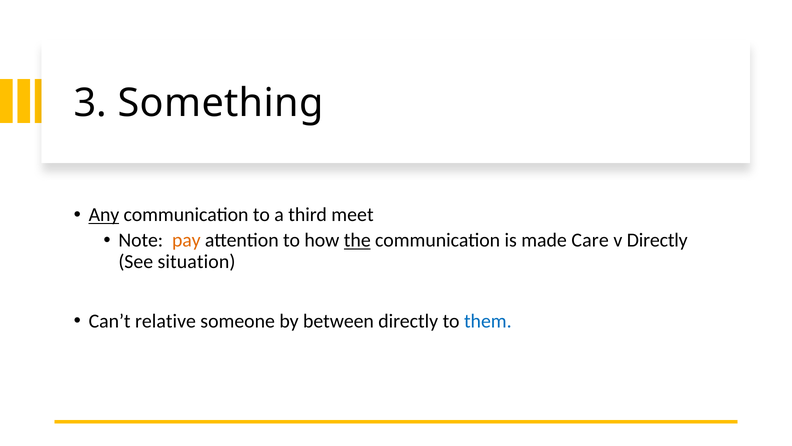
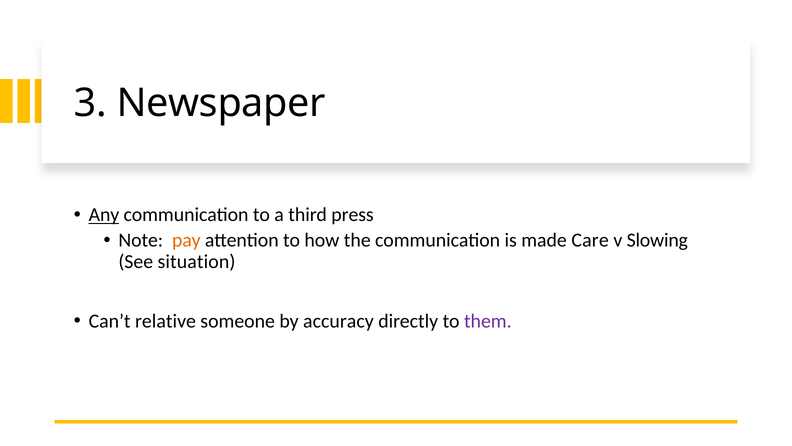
Something: Something -> Newspaper (221, 103)
meet: meet -> press (353, 215)
the underline: present -> none (357, 240)
v Directly: Directly -> Slowing (657, 240)
between: between -> accuracy (338, 321)
them colour: blue -> purple (488, 321)
